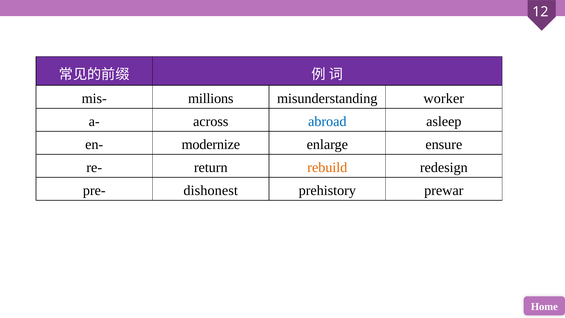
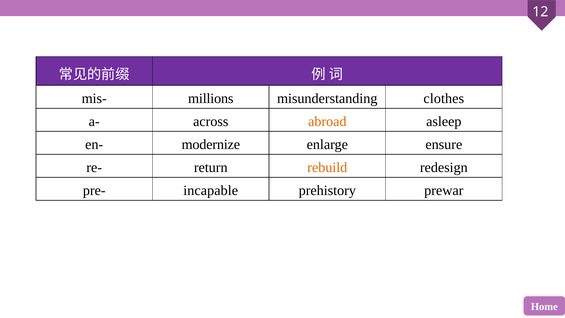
worker: worker -> clothes (444, 98)
abroad colour: blue -> orange (327, 121)
dishonest: dishonest -> incapable (211, 190)
